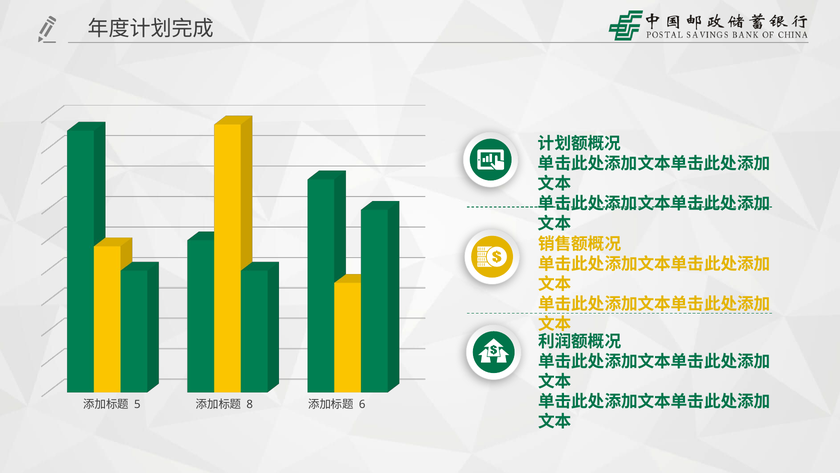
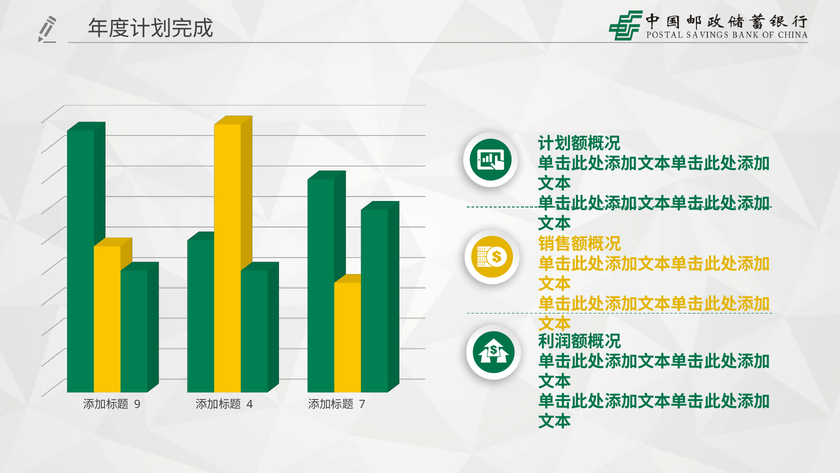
5: 5 -> 9 (137, 404)
8: 8 -> 4 (250, 404)
6: 6 -> 7 (362, 404)
